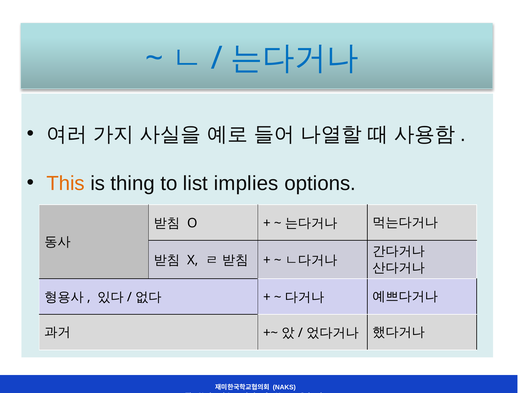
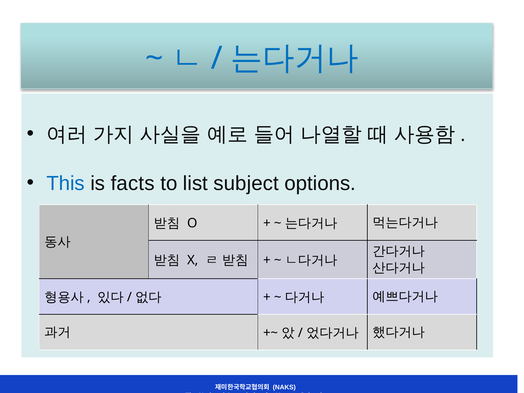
This colour: orange -> blue (66, 183)
thing: thing -> facts (133, 183)
implies: implies -> subject (246, 183)
